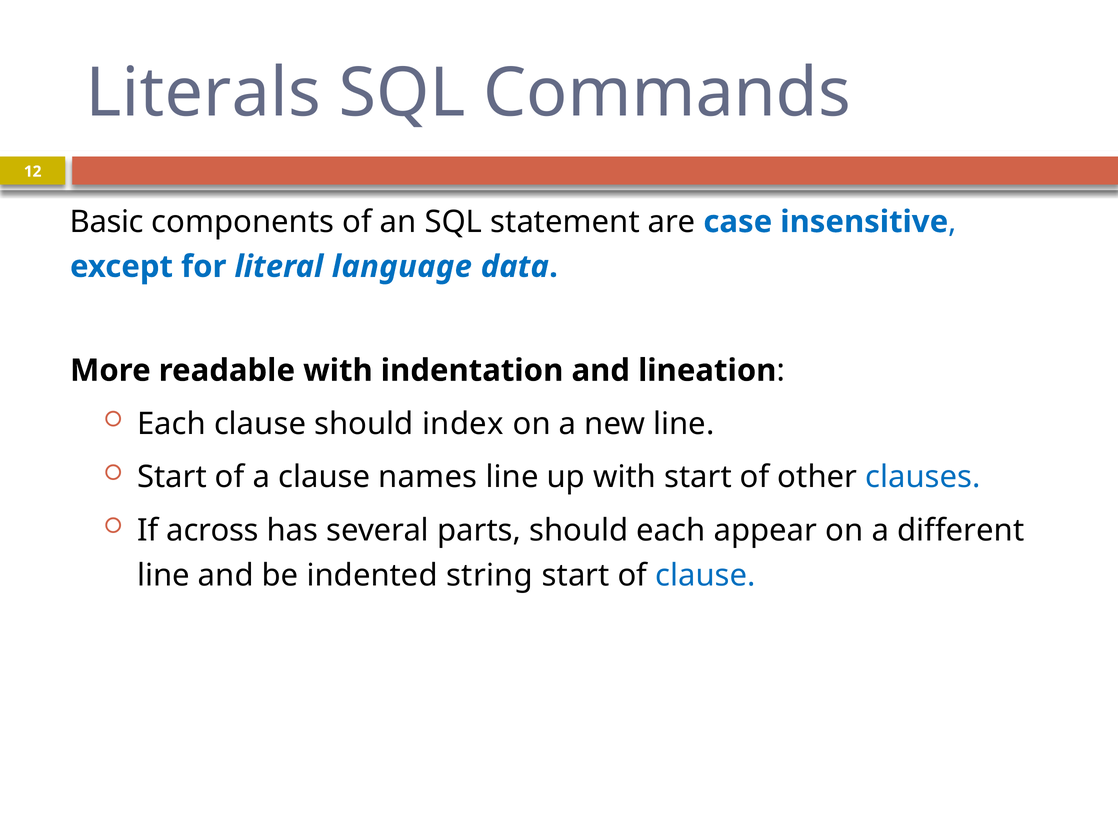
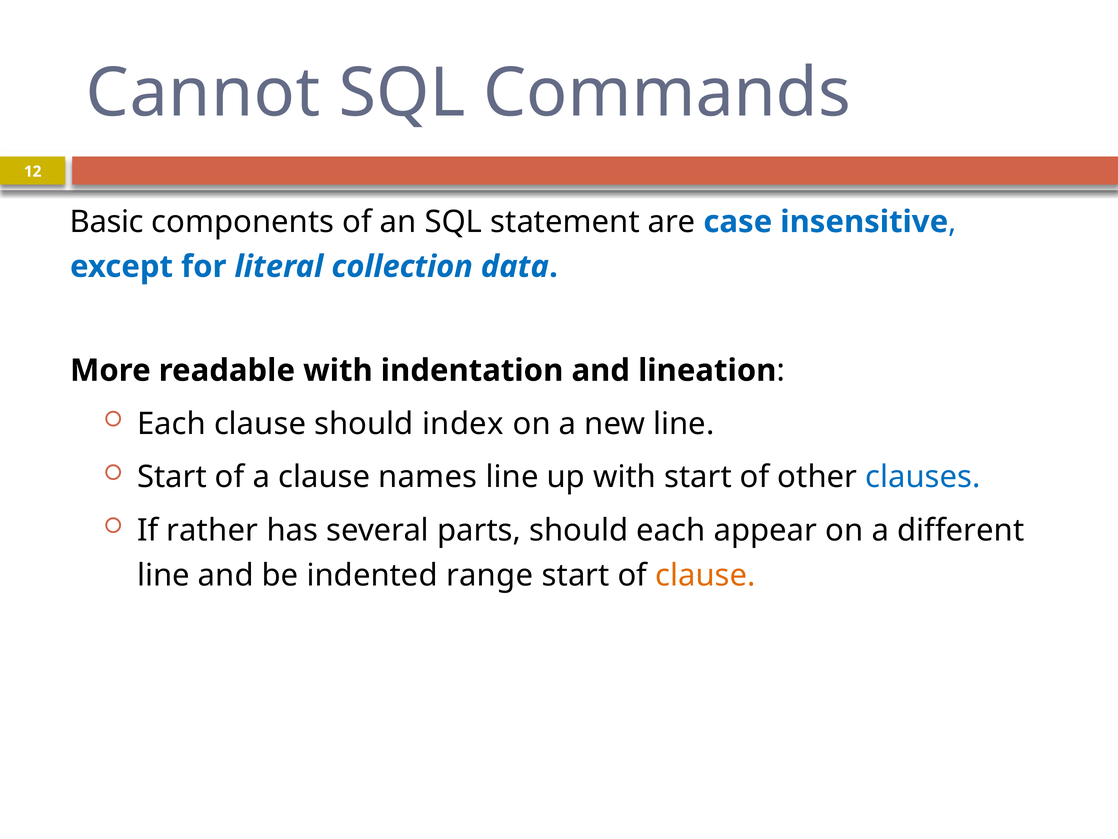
Literals: Literals -> Cannot (203, 93)
language: language -> collection (402, 266)
across: across -> rather (212, 530)
string: string -> range (490, 575)
clause colour: blue -> orange (705, 575)
